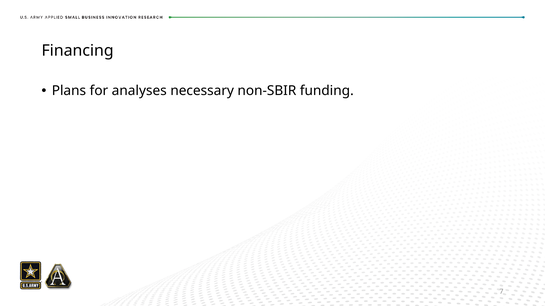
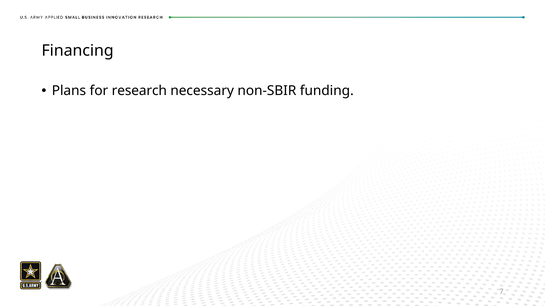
analyses: analyses -> research (139, 91)
